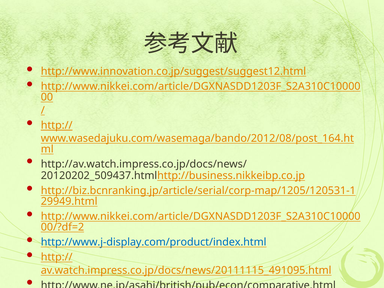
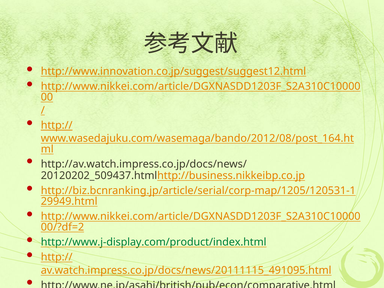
http://www.j-display.com/product/index.html colour: blue -> green (154, 242)
